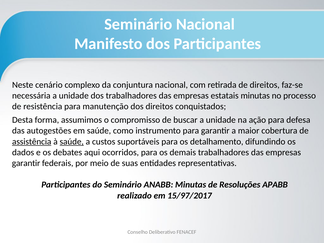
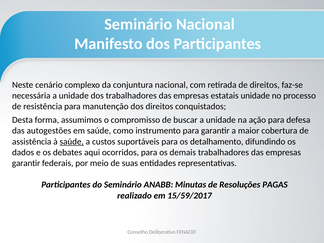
estatais minutas: minutas -> unidade (255, 96)
assistência underline: present -> none (32, 142)
APABB: APABB -> PAGAS (275, 185)
15/97/2017: 15/97/2017 -> 15/59/2017 (190, 196)
